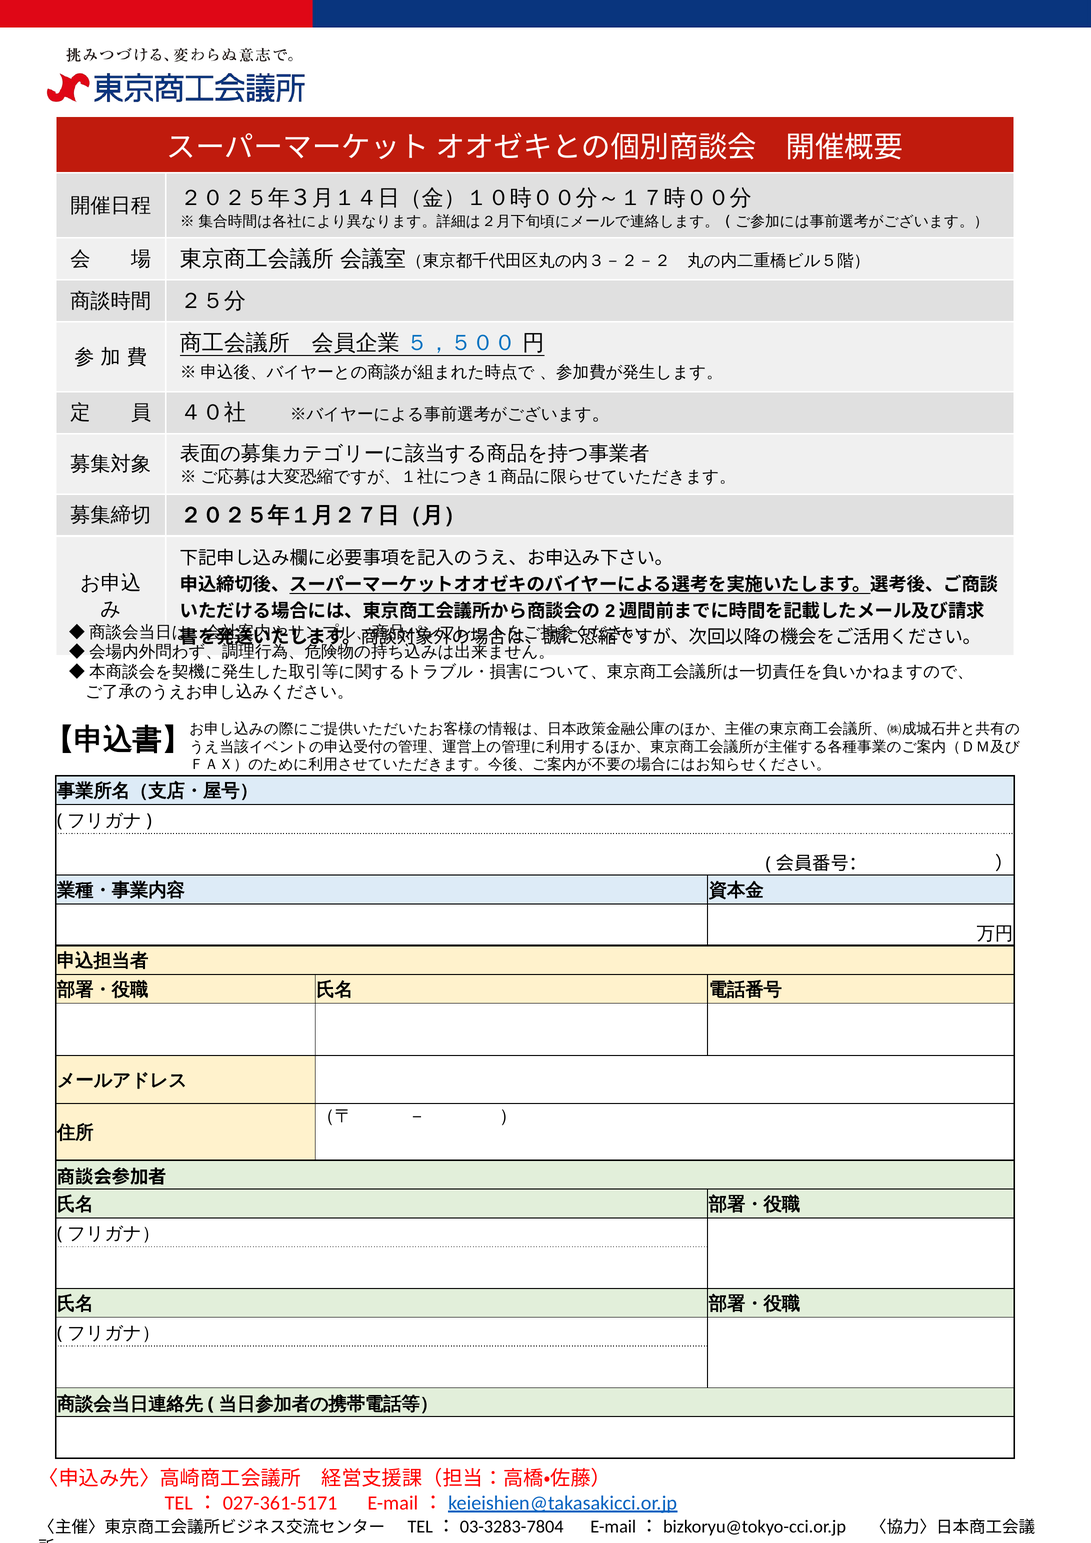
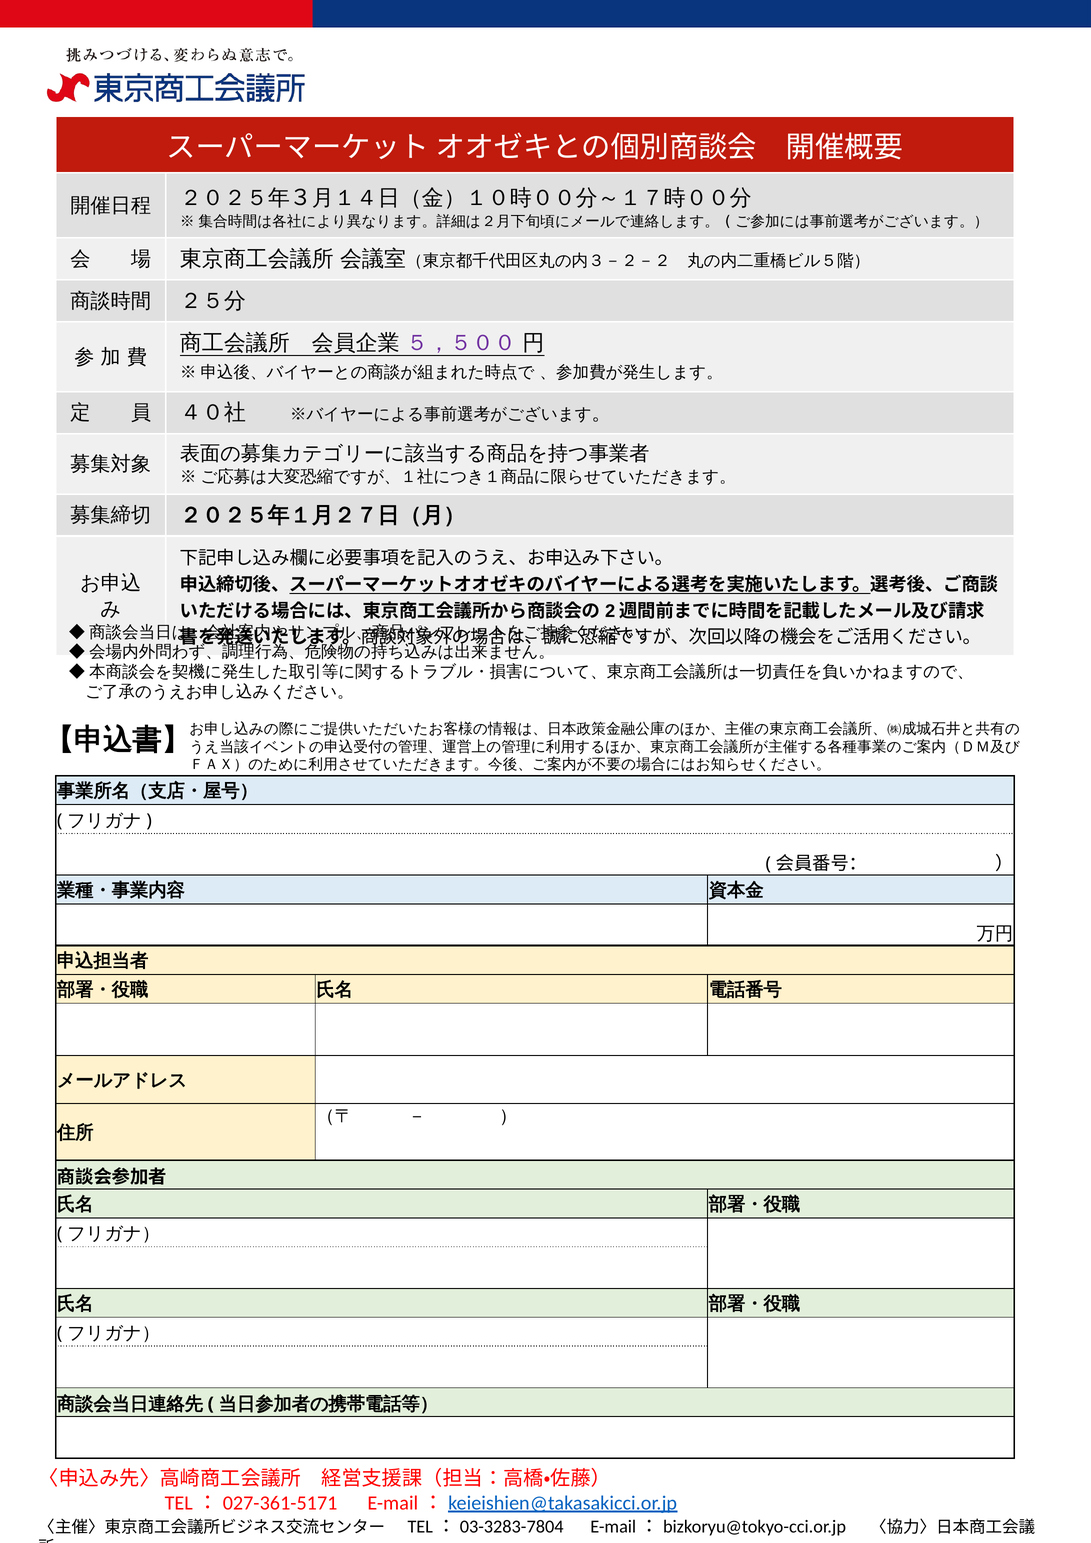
５，５００ colour: blue -> purple (461, 343)
